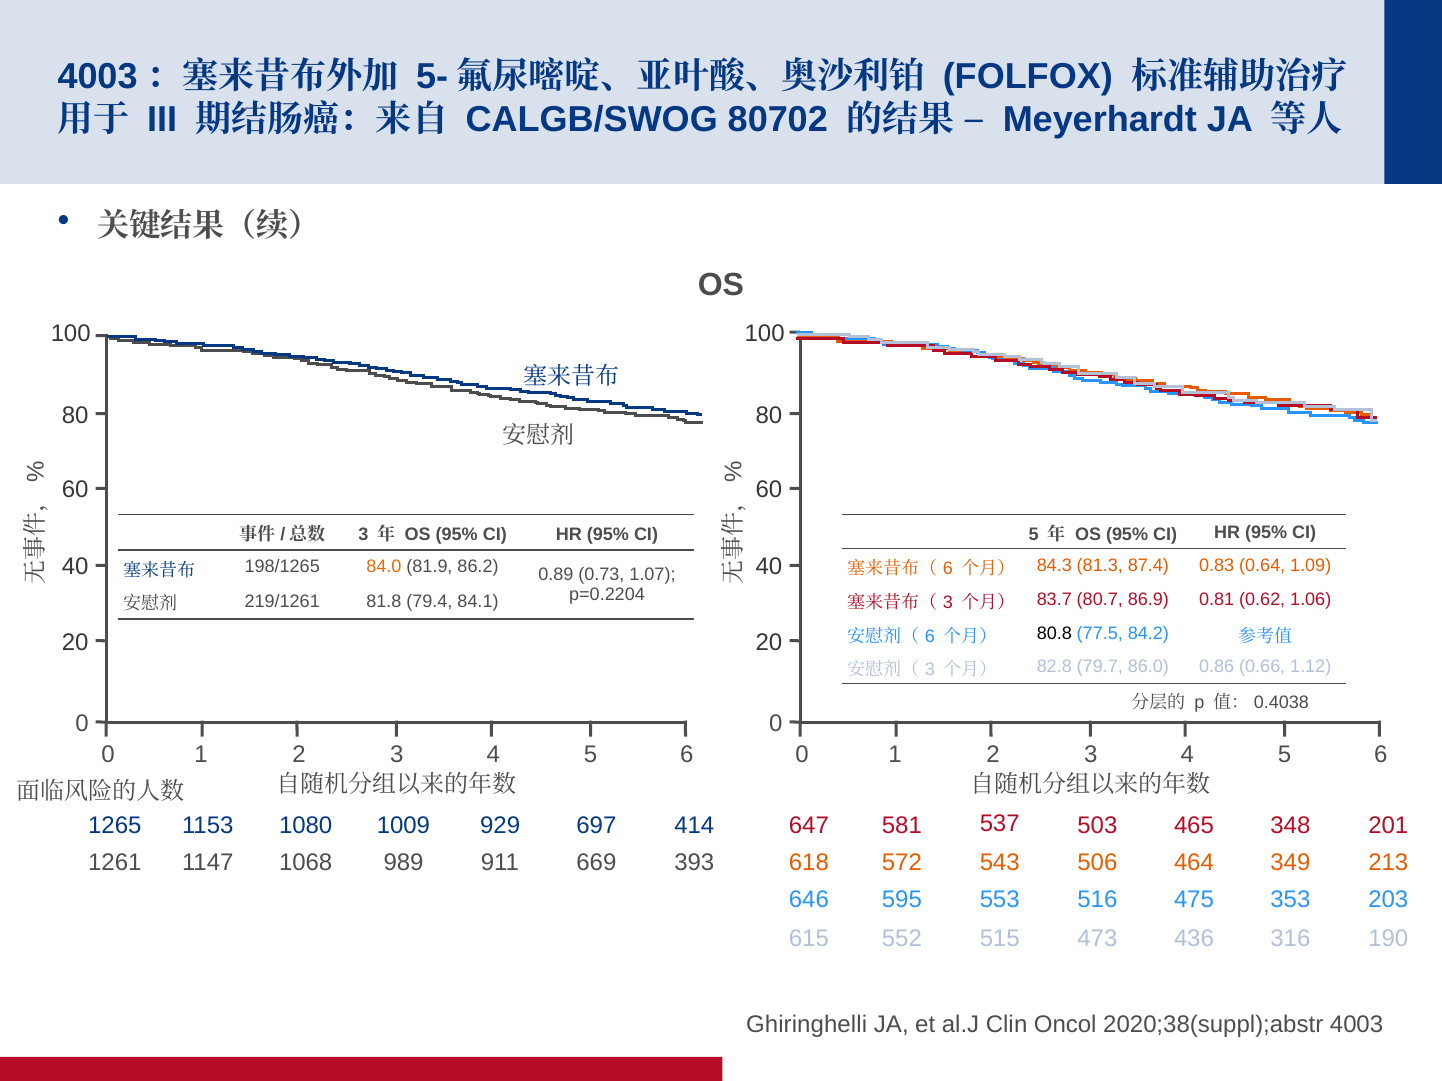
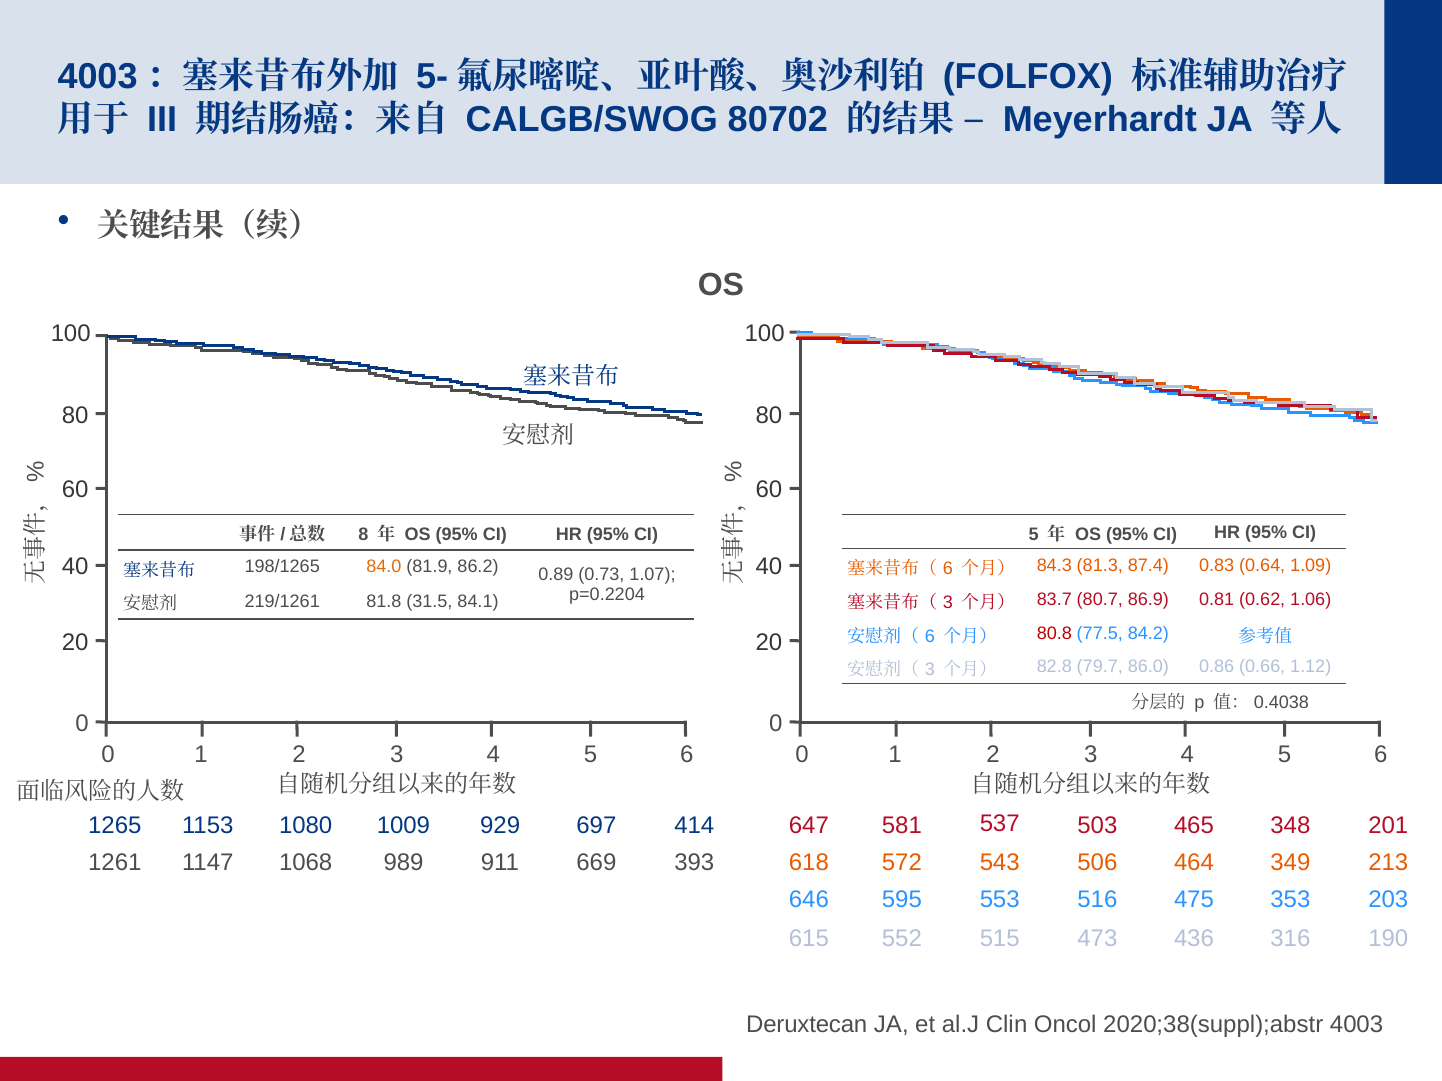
3: 3 -> 8 (363, 535)
79.4: 79.4 -> 31.5 (429, 602)
80.8 colour: black -> red (1054, 633)
Ghiringhelli: Ghiringhelli -> Deruxtecan (807, 1025)
